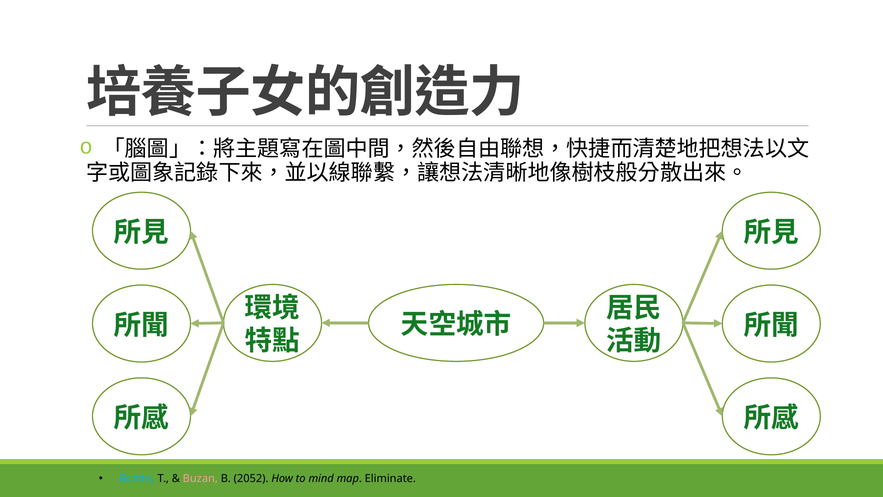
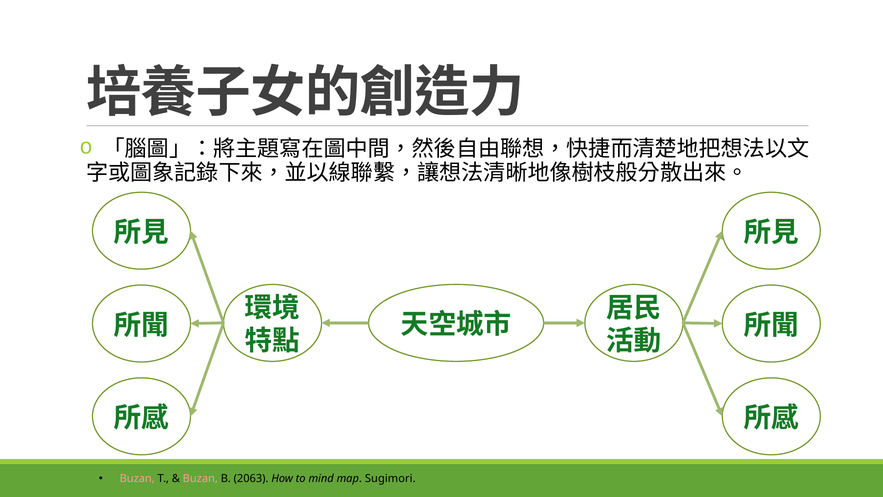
Buzan colour: light blue -> pink (137, 478)
2052: 2052 -> 2063 (251, 478)
Eliminate: Eliminate -> Sugimori (390, 478)
